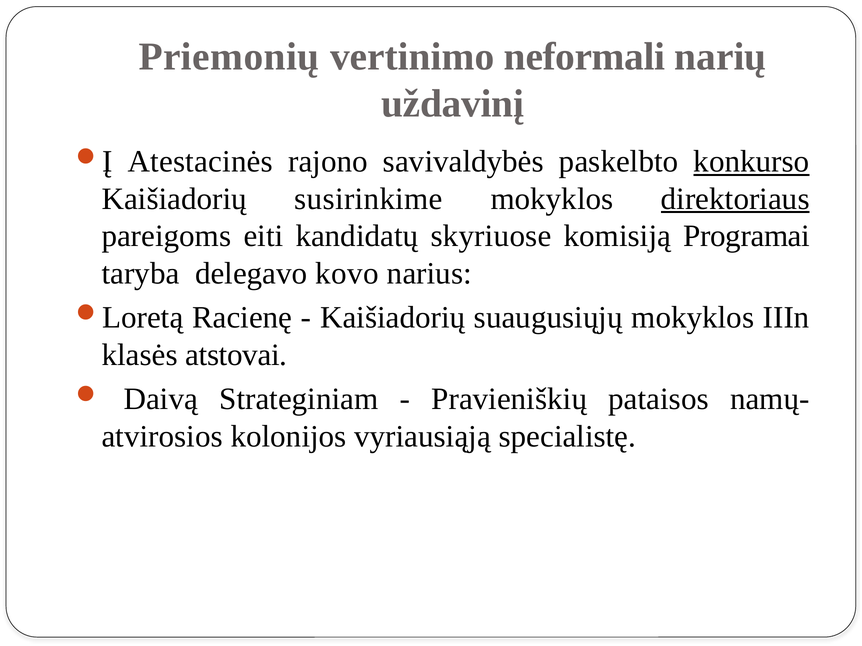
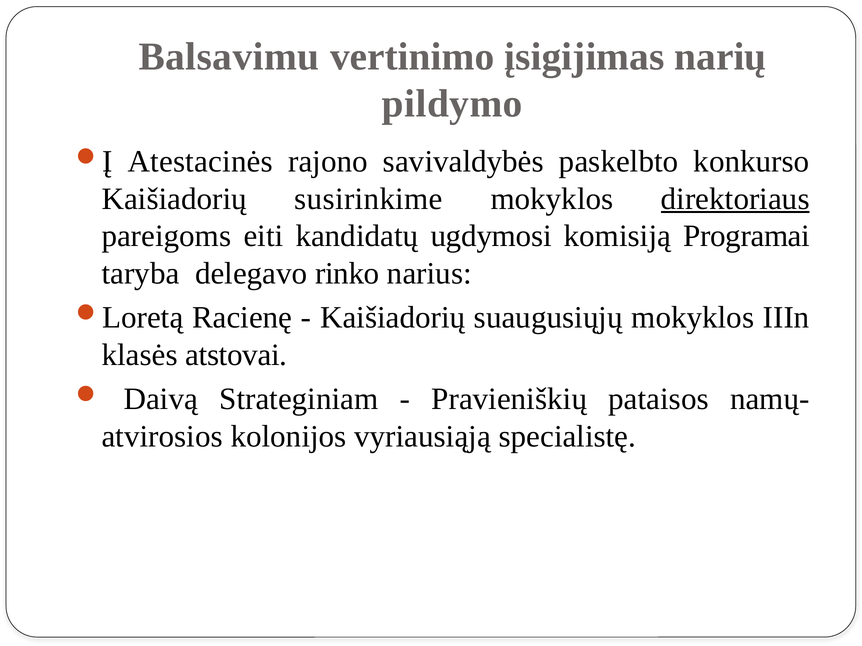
Priemonių: Priemonių -> Balsavimu (229, 57)
neformali: neformali -> įsigijimas (584, 57)
uždavinį: uždavinį -> pildymo (452, 104)
konkurso underline: present -> none (751, 162)
skyriuose: skyriuose -> ugdymosi (491, 236)
kovo: kovo -> rinko (347, 274)
